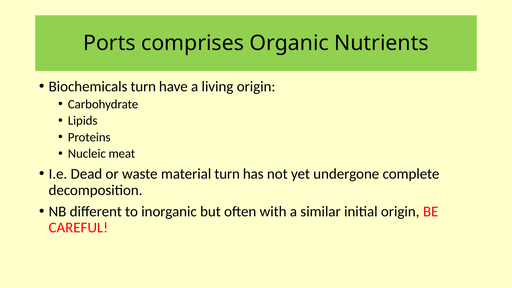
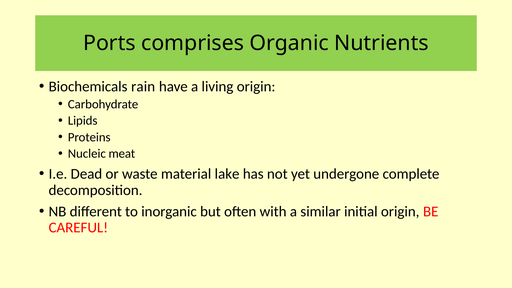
Biochemicals turn: turn -> rain (143, 87)
material turn: turn -> lake (227, 174)
